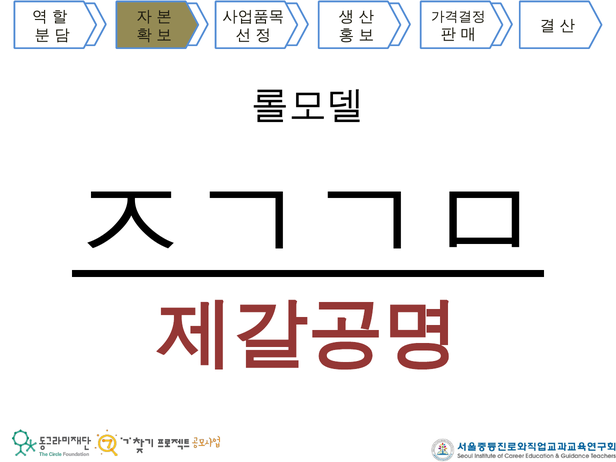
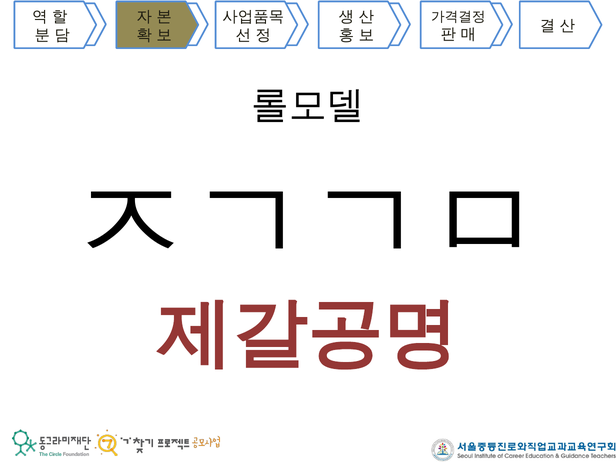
ㅈㄱㄱㅁ underline: present -> none (308, 223)
